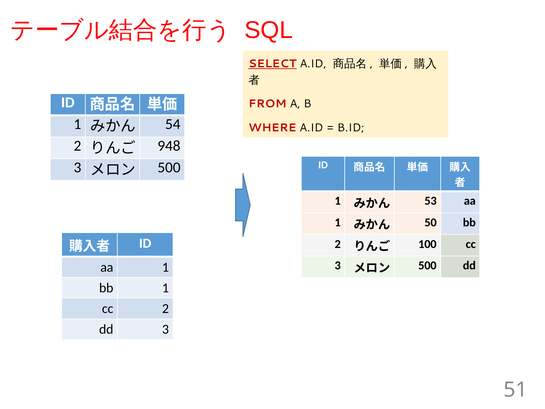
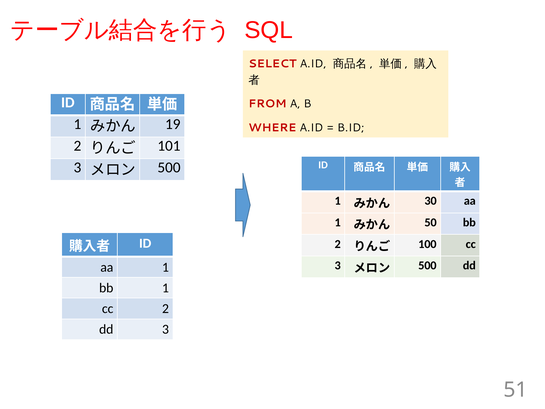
SELECT underline: present -> none (272, 64)
54: 54 -> 19 (173, 124)
948: 948 -> 101 (169, 146)
53: 53 -> 30 (431, 201)
